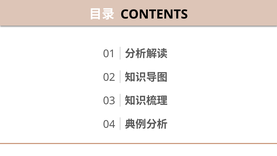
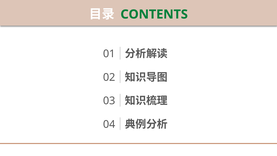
CONTENTS colour: black -> green (154, 14)
